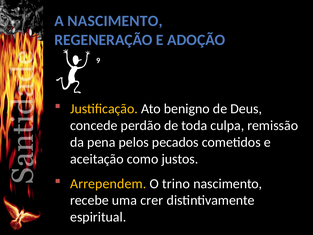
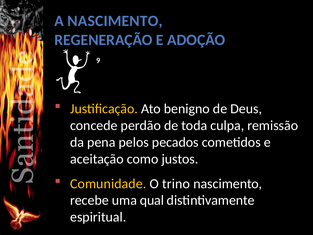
Arrependem: Arrependem -> Comunidade (108, 183)
crer: crer -> qual (152, 200)
